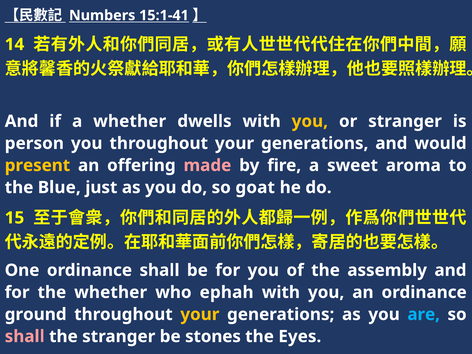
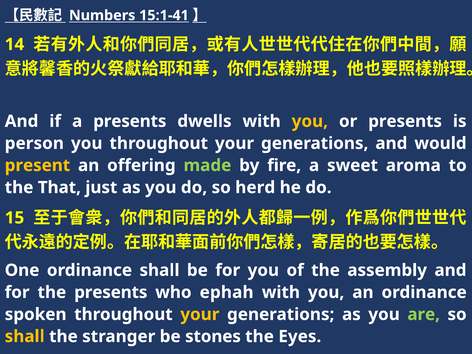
a whether: whether -> presents (130, 121)
or stranger: stranger -> presents (405, 121)
made colour: pink -> light green (207, 165)
Blue: Blue -> That (59, 187)
goat: goat -> herd (255, 187)
the whether: whether -> presents (111, 292)
ground: ground -> spoken (36, 314)
are colour: light blue -> light green (424, 314)
shall colour: pink -> yellow (25, 336)
